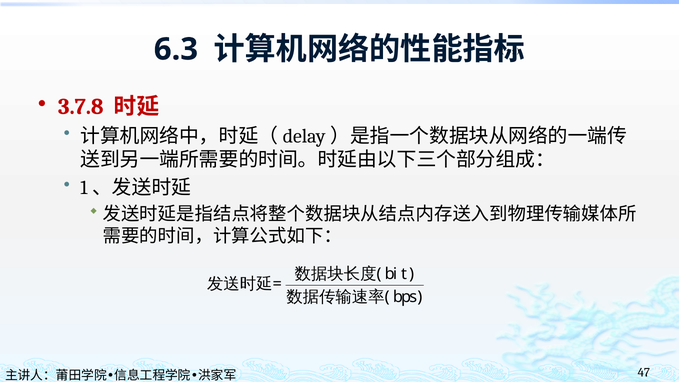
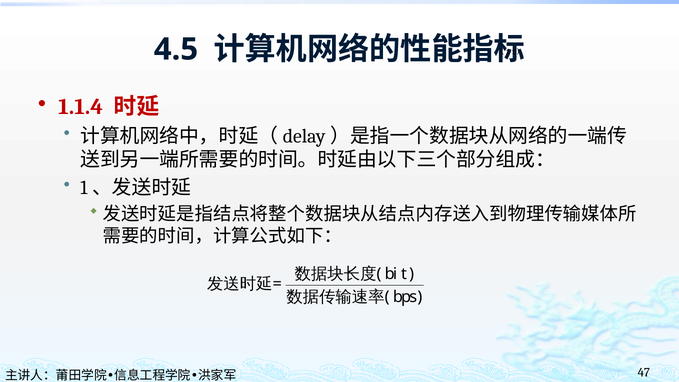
6.3: 6.3 -> 4.5 (176, 49)
3.7.8: 3.7.8 -> 1.1.4 (81, 107)
